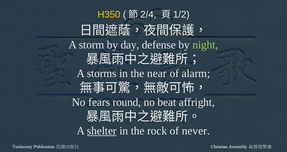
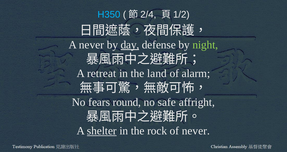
H350 colour: yellow -> light blue (109, 15)
A storm: storm -> never (91, 45)
day underline: none -> present (130, 45)
storms: storms -> retreat (102, 74)
near: near -> land (157, 74)
beat: beat -> safe (167, 102)
